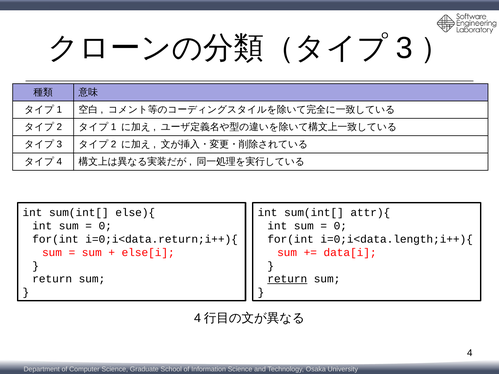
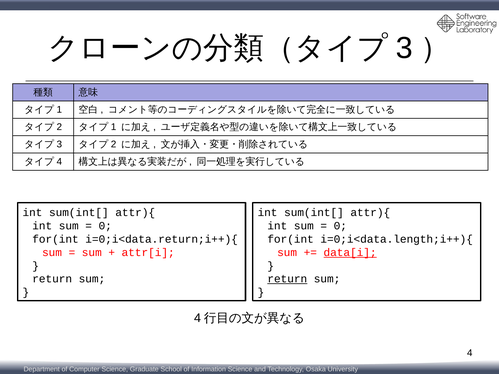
else){: else){ -> attr){ (135, 213)
else[i: else[i -> attr[i (148, 253)
data[i underline: none -> present (350, 253)
